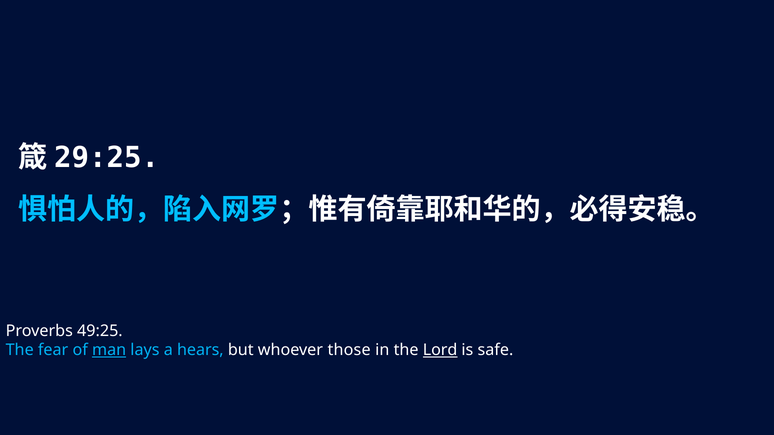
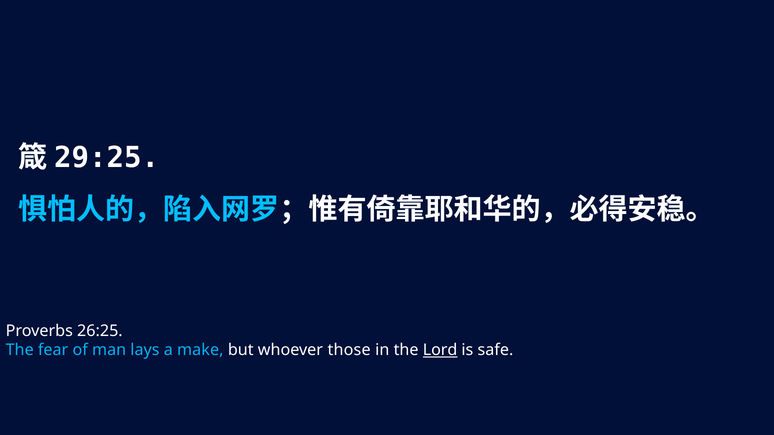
49:25: 49:25 -> 26:25 (100, 331)
man underline: present -> none (109, 350)
hears: hears -> make (200, 350)
